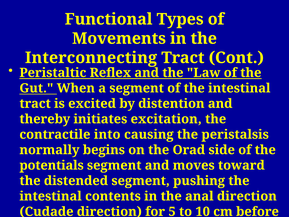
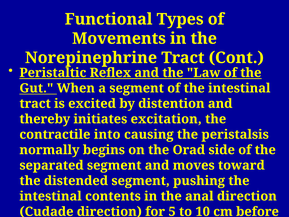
Interconnecting: Interconnecting -> Norepinephrine (91, 58)
potentials: potentials -> separated (52, 165)
